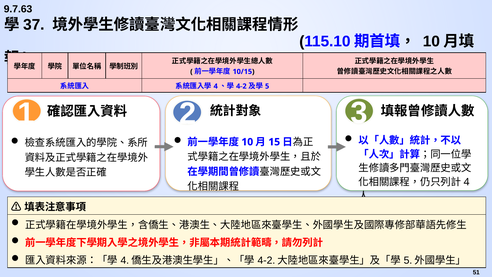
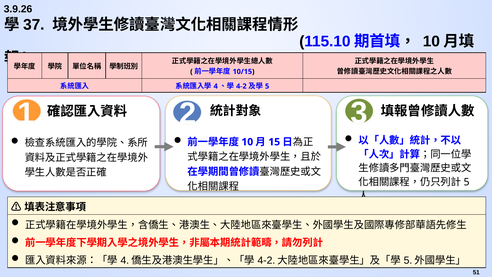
9.7.63: 9.7.63 -> 3.9.26 (18, 9)
4: 4 -> 5 (467, 182)
